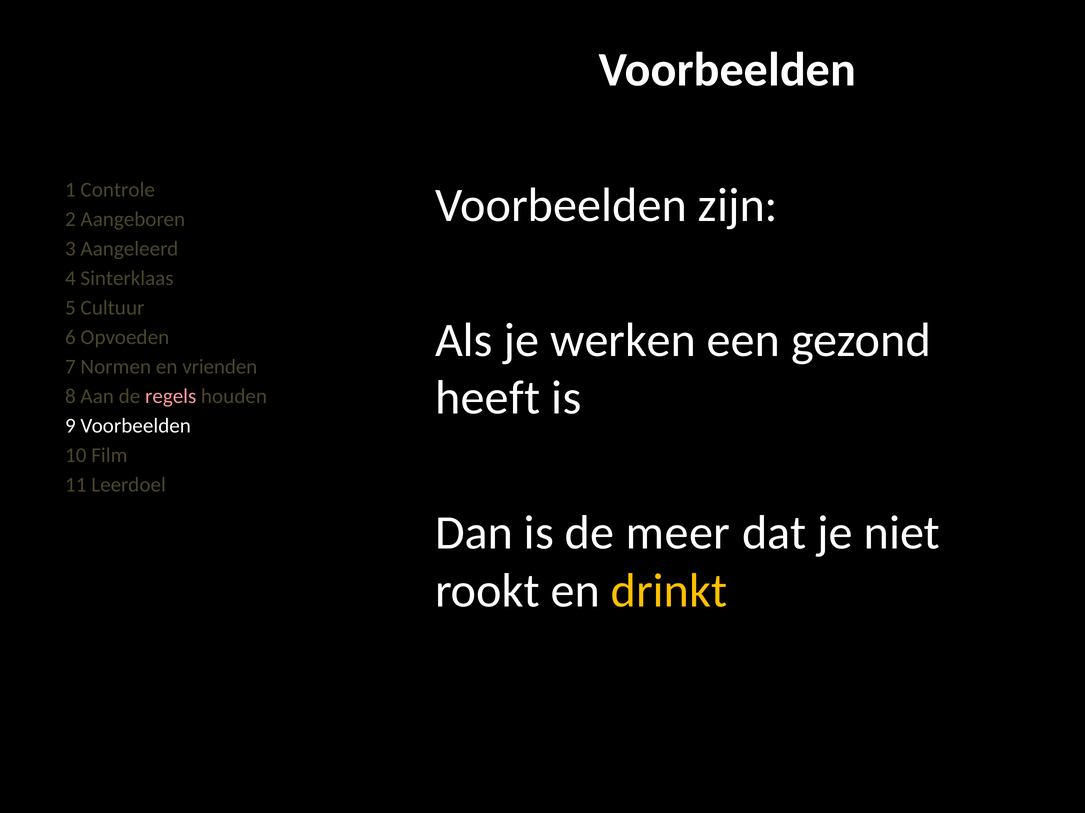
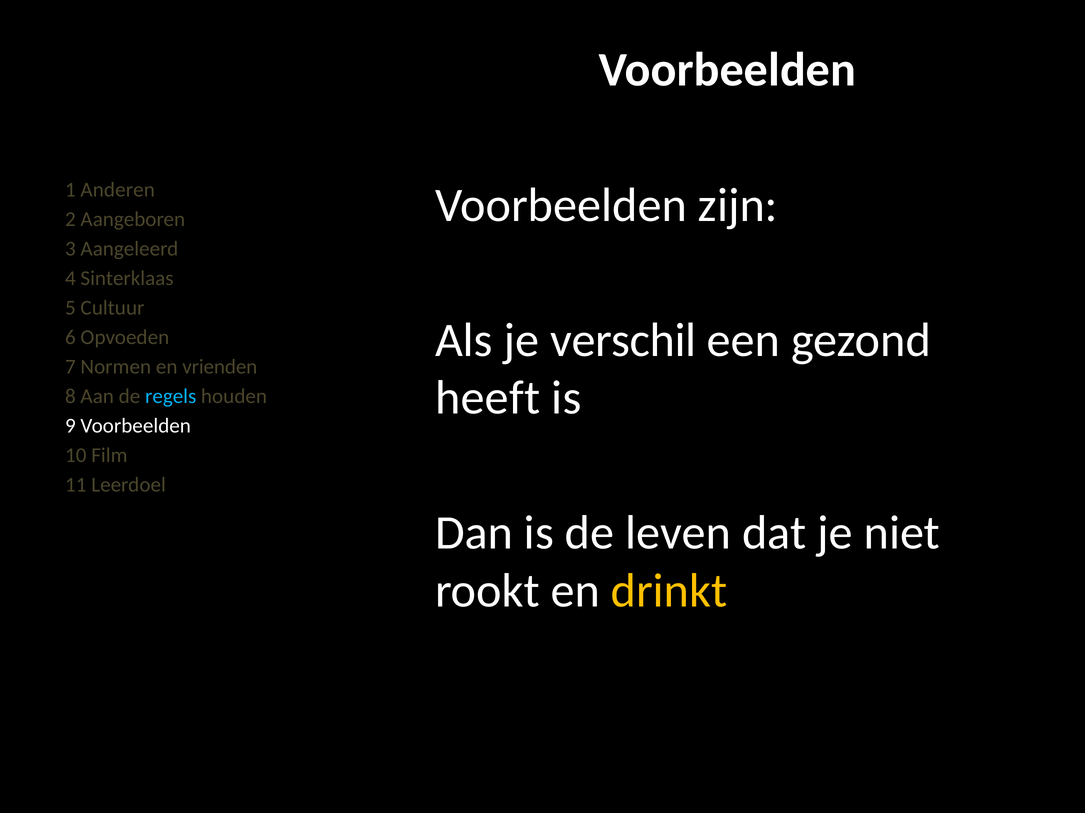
Controle: Controle -> Anderen (118, 190)
werken: werken -> verschil (623, 340)
regels colour: pink -> light blue (171, 397)
meer: meer -> leven (678, 534)
